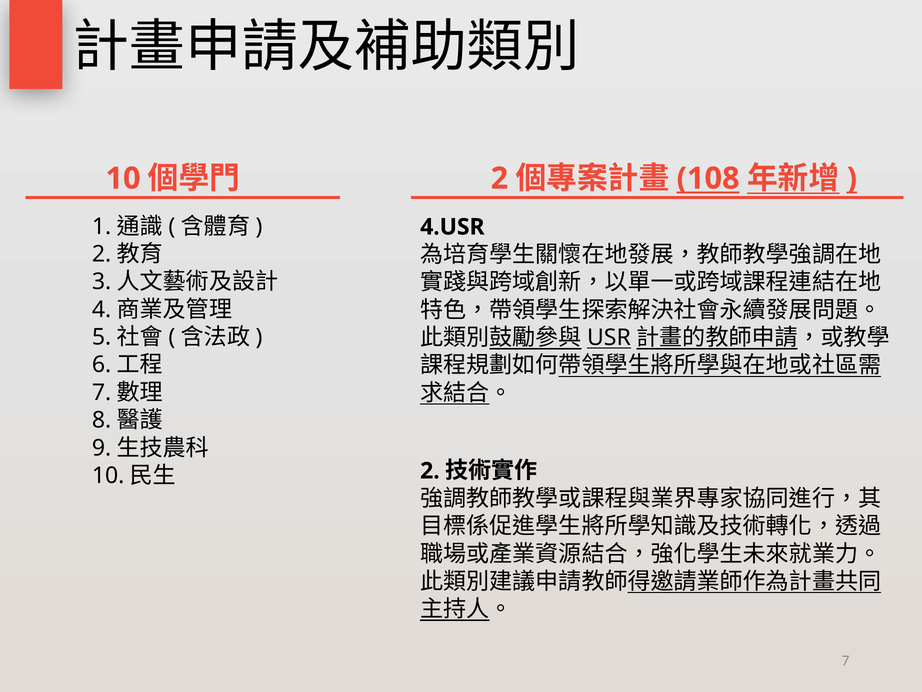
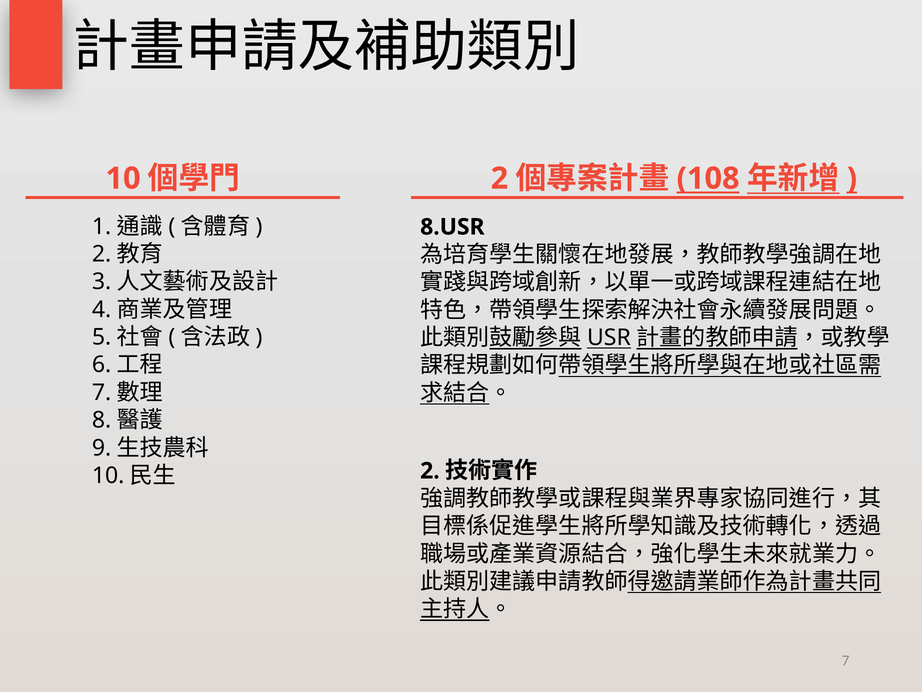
4.USR: 4.USR -> 8.USR (452, 227)
